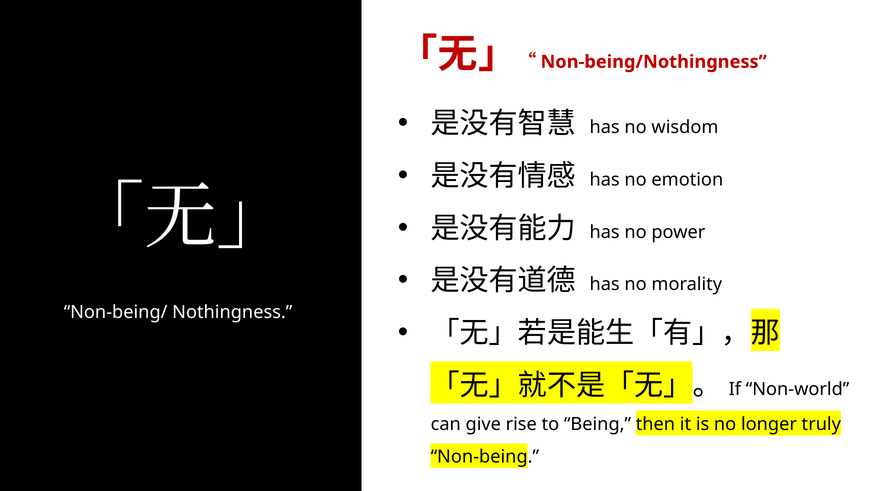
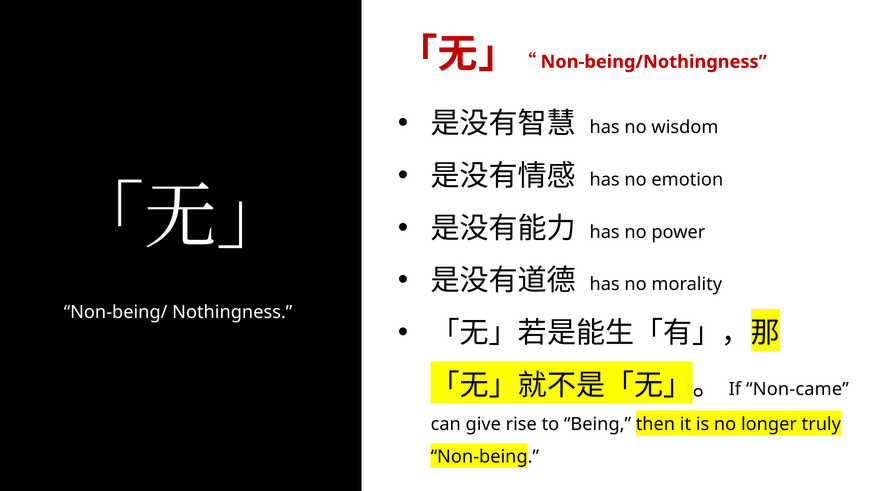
Non-world: Non-world -> Non-came (797, 389)
